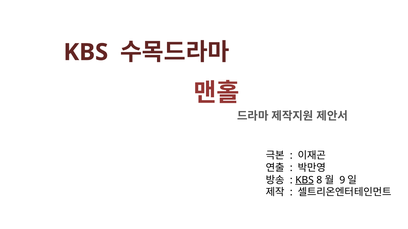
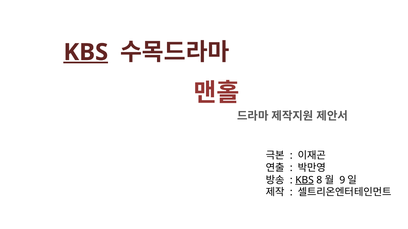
KBS underline: none -> present (86, 52)
